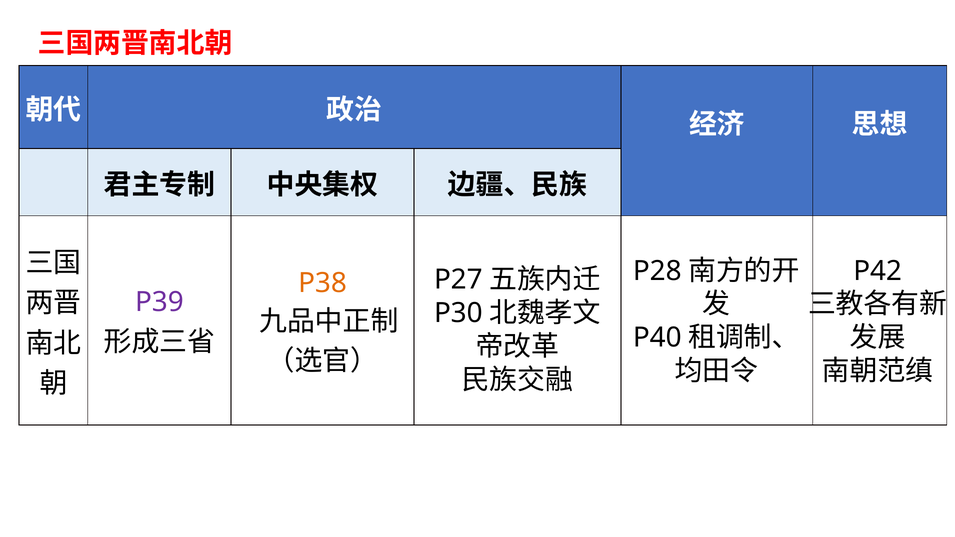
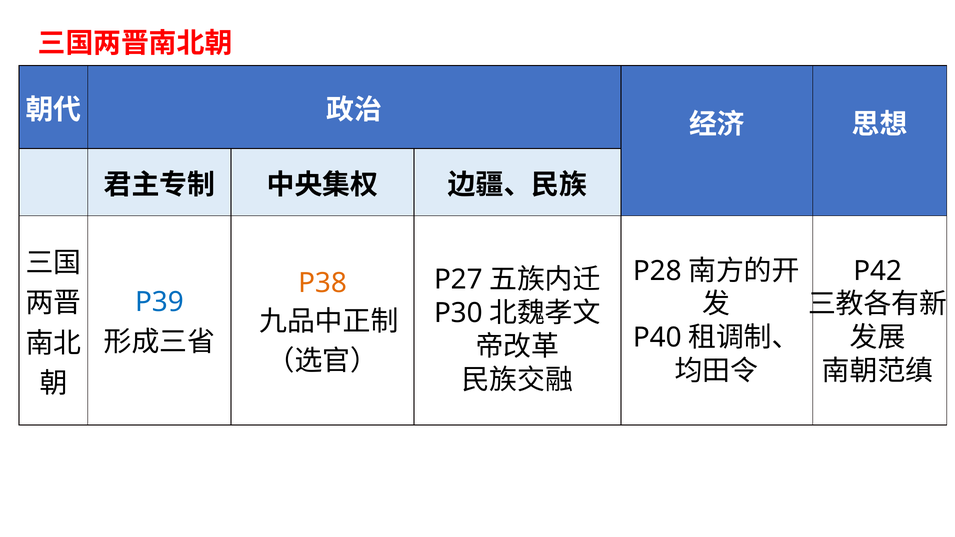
P39 colour: purple -> blue (159, 302)
